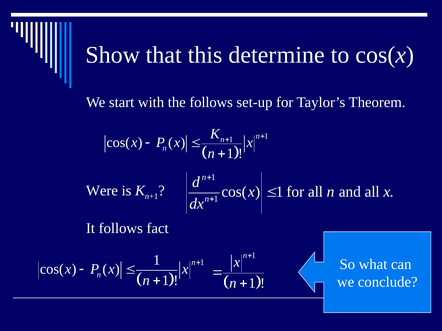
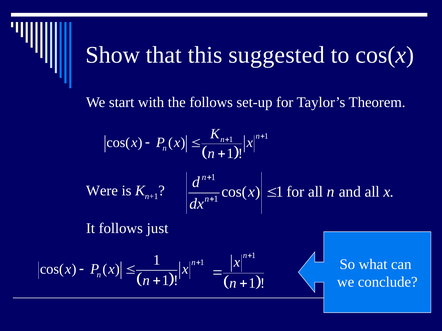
determine: determine -> suggested (277, 55)
fact: fact -> just (158, 229)
